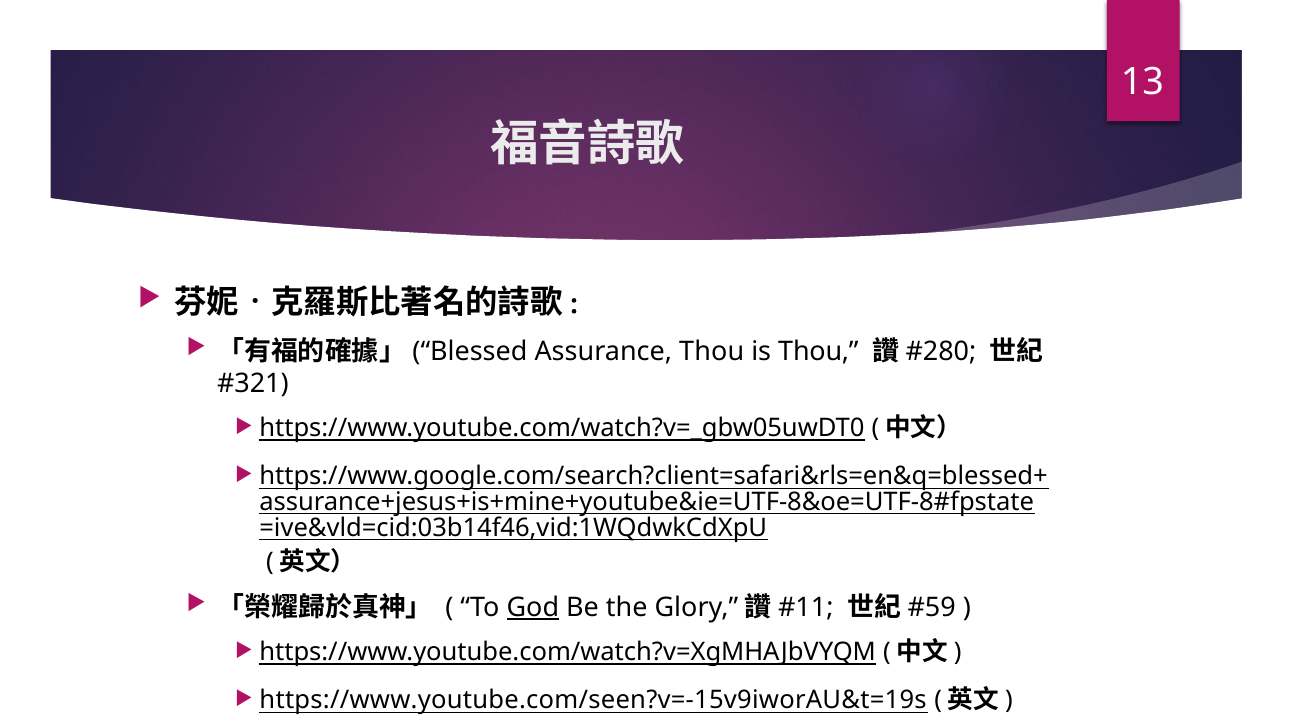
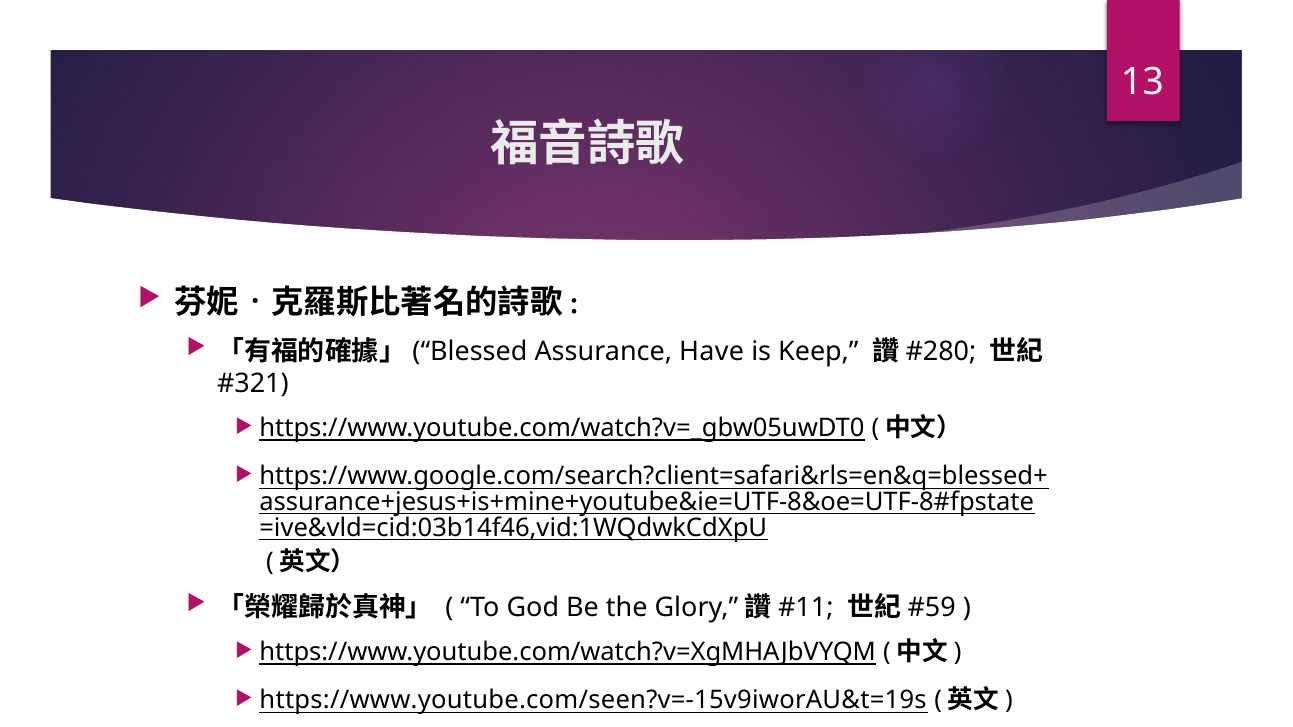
Assurance Thou: Thou -> Have (712, 351)
is Thou: Thou -> Keep (818, 351)
God underline: present -> none (533, 608)
